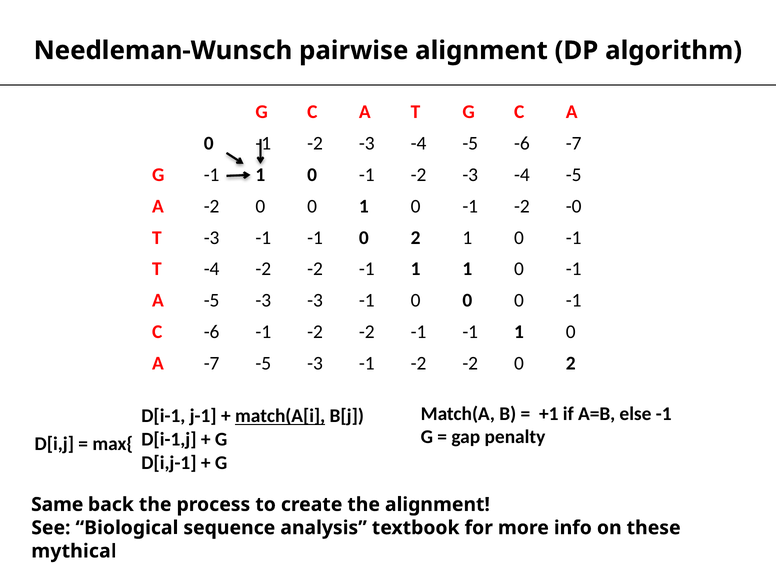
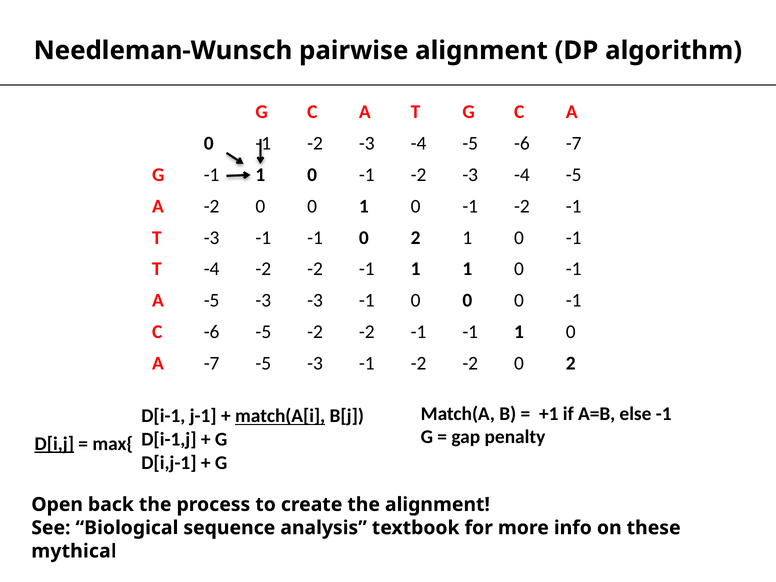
-1 -2 -0: -0 -> -1 (574, 206)
-6 -1: -1 -> -5 (263, 332)
D[i,j underline: none -> present (54, 444)
Same: Same -> Open (57, 505)
